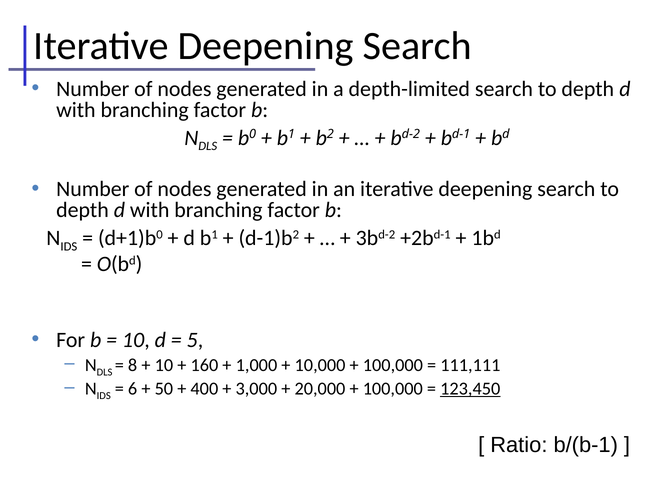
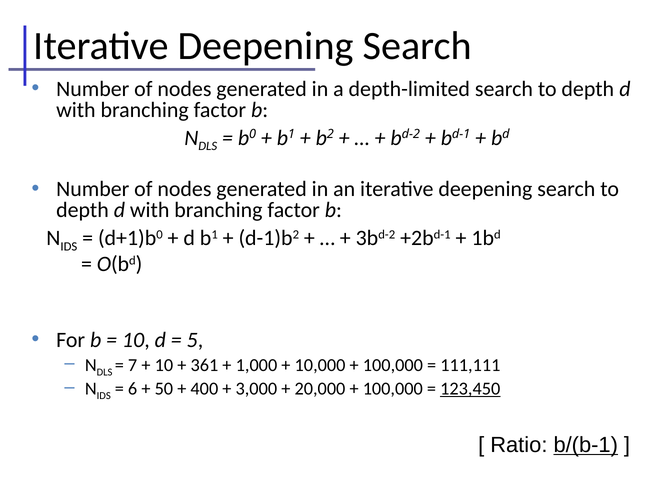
8: 8 -> 7 (133, 365)
160: 160 -> 361 (204, 365)
b/(b-1 underline: none -> present (586, 445)
